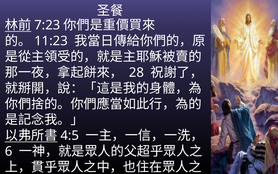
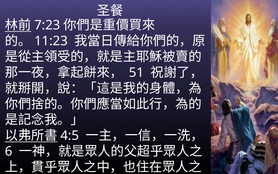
28: 28 -> 51 (136, 72)
